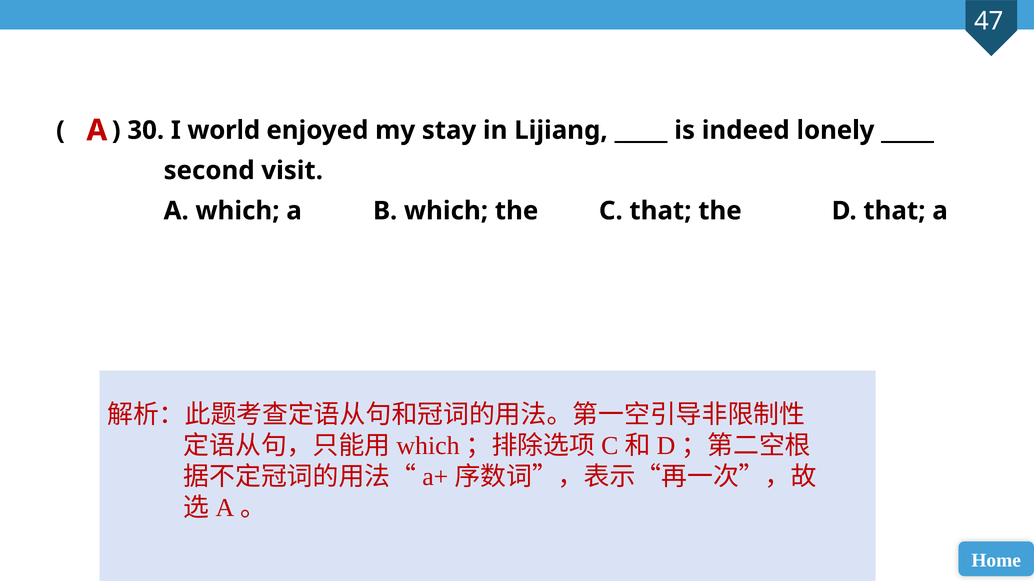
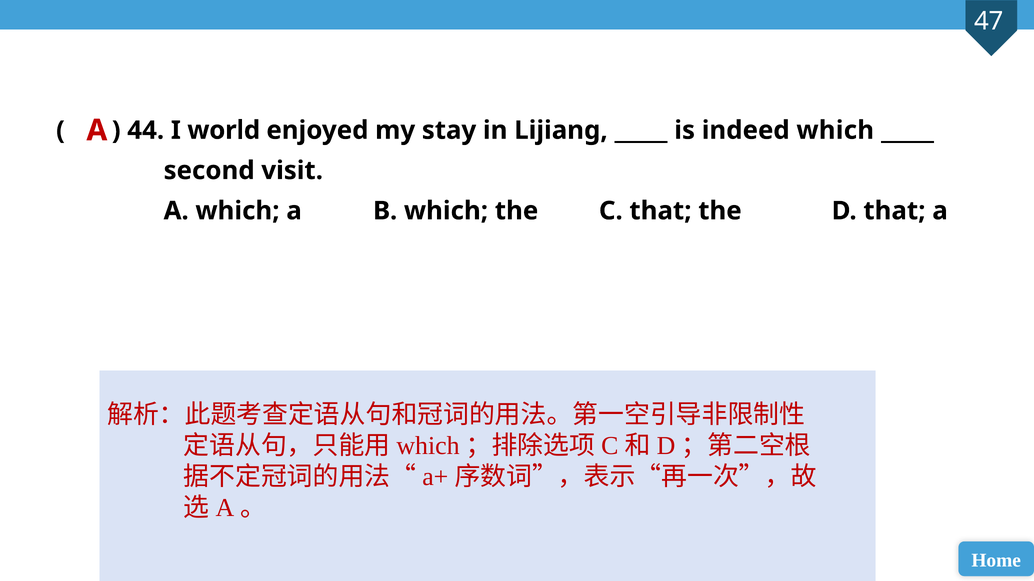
30: 30 -> 44 (146, 130)
indeed lonely: lonely -> which (835, 130)
